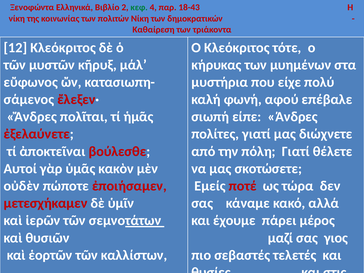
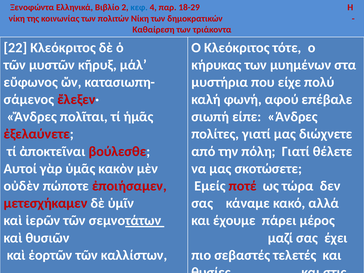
κεφ colour: green -> blue (139, 7)
18-43: 18-43 -> 18-29 (189, 7)
12: 12 -> 22 (15, 48)
γιος: γιος -> έχει (336, 238)
